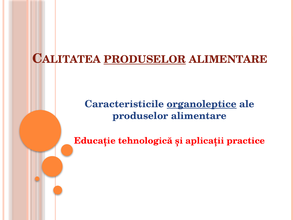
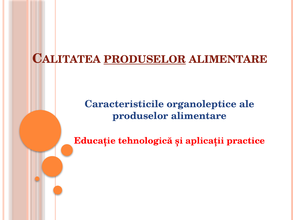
organoleptice underline: present -> none (202, 104)
